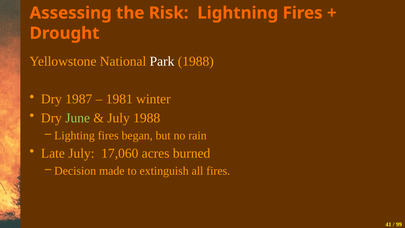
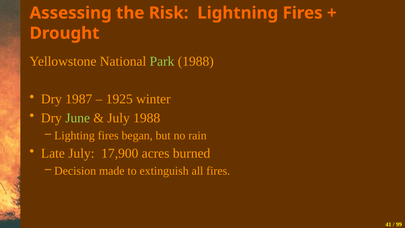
Park colour: white -> light green (162, 61)
1981: 1981 -> 1925 (119, 99)
17,060: 17,060 -> 17,900 (120, 153)
